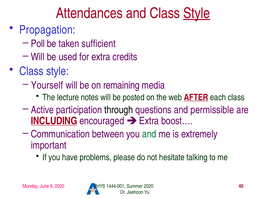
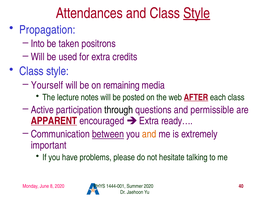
Poll: Poll -> Into (38, 44)
sufficient: sufficient -> positrons (99, 44)
INCLUDING: INCLUDING -> APPARENT (54, 121)
boost…: boost… -> ready… (177, 121)
between underline: none -> present (108, 135)
and colour: green -> orange (149, 135)
